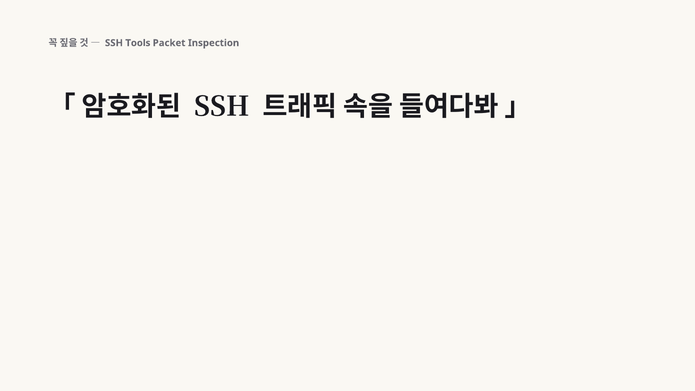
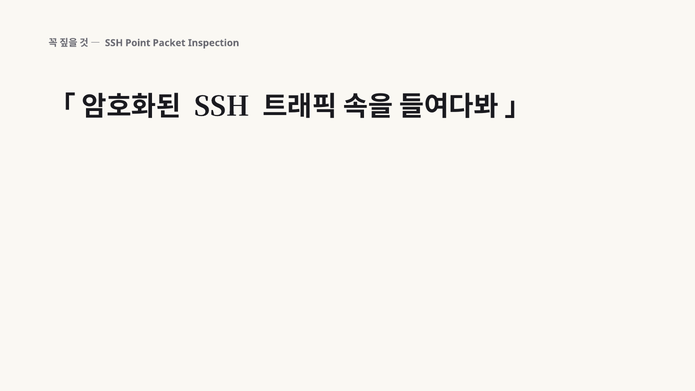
Tools: Tools -> Point (138, 43)
